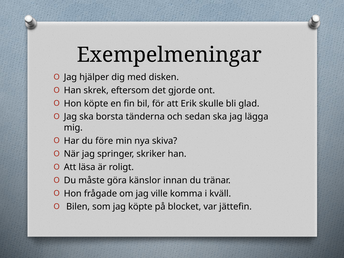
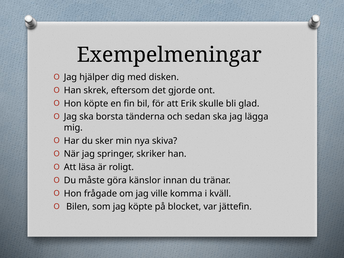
före: före -> sker (104, 141)
